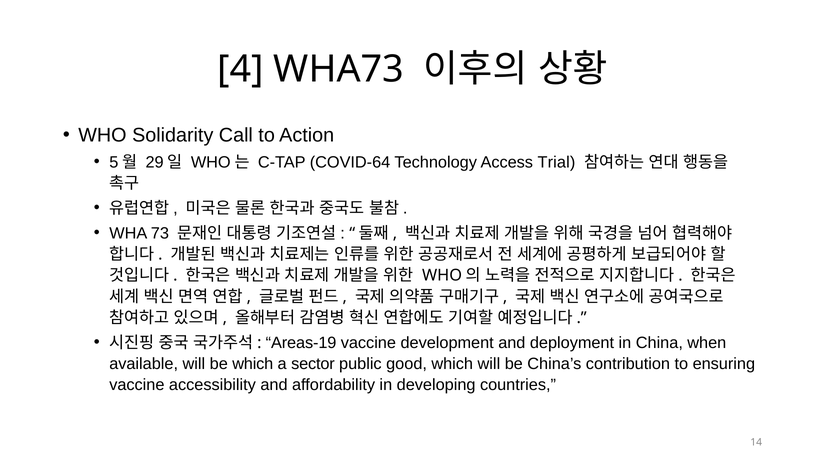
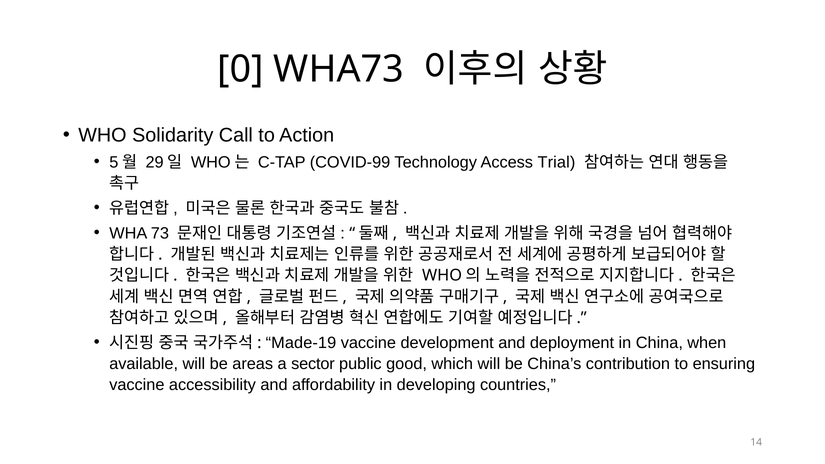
4: 4 -> 0 (240, 69)
COVID-64: COVID-64 -> COVID-99 (350, 162)
Areas-19: Areas-19 -> Made-19 (301, 343)
be which: which -> areas (253, 364)
